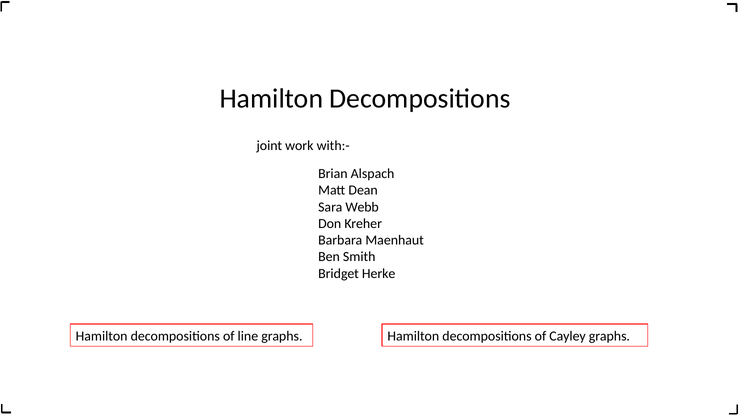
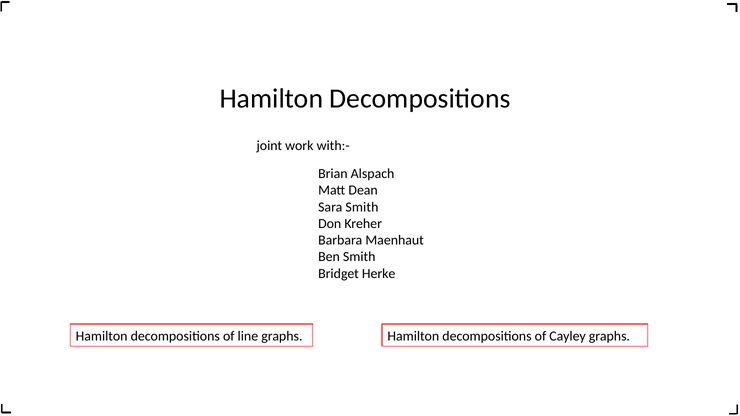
Sara Webb: Webb -> Smith (362, 207)
